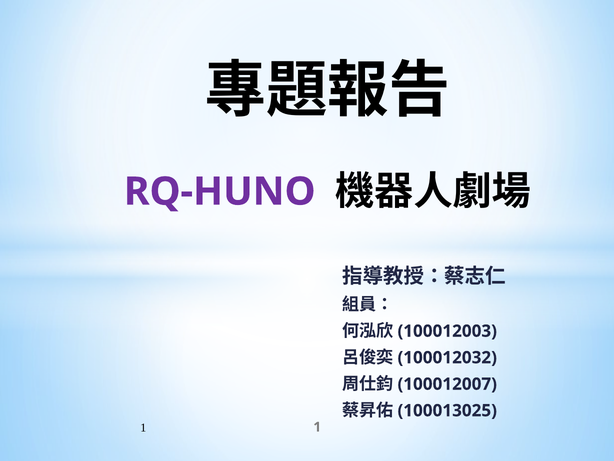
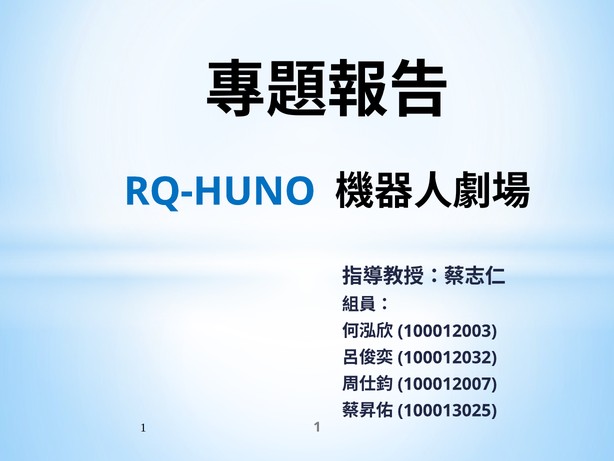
RQ-HUNO colour: purple -> blue (220, 191)
